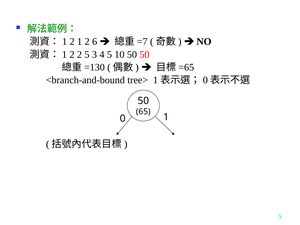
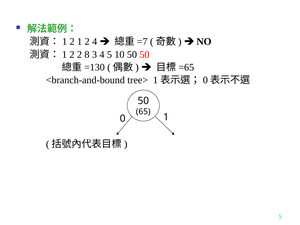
2 6: 6 -> 4 (95, 42)
2 5: 5 -> 8 (87, 54)
